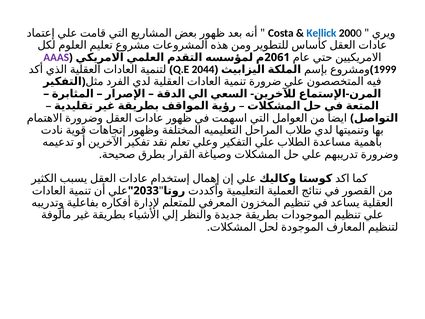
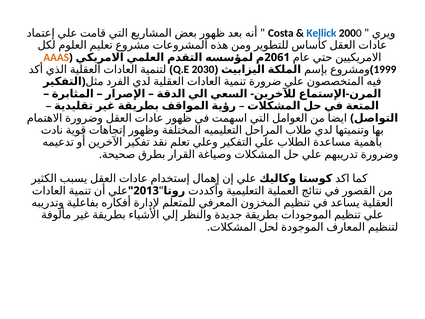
AAAS colour: purple -> orange (56, 57)
2044: 2044 -> 2030 (203, 69)
2033: 2033 -> 2013 (146, 191)
